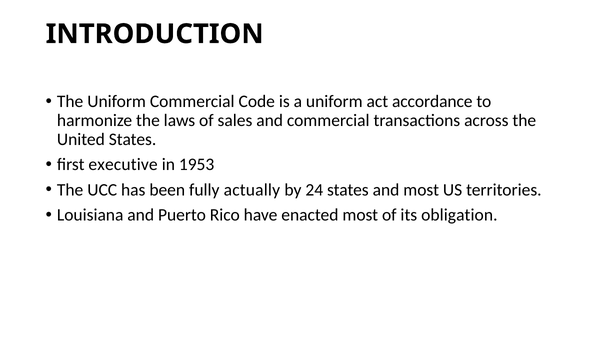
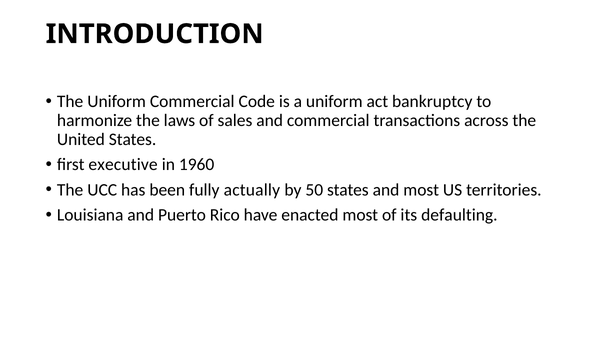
accordance: accordance -> bankruptcy (432, 101)
1953: 1953 -> 1960 (197, 164)
24: 24 -> 50 (314, 190)
obligation: obligation -> defaulting (459, 215)
